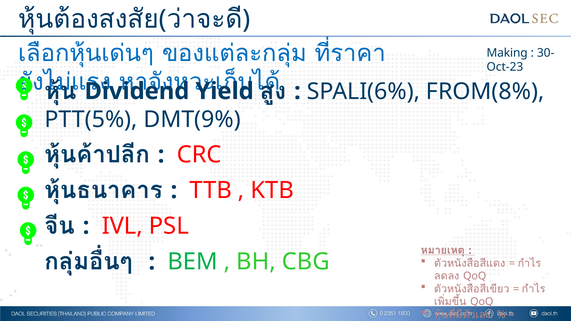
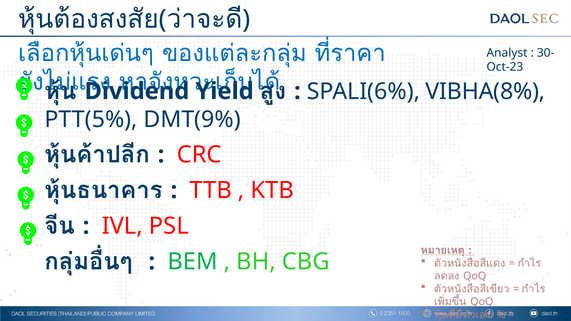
Making: Making -> Analyst (507, 53)
FROM(8%: FROM(8% -> VIBHA(8% (485, 91)
